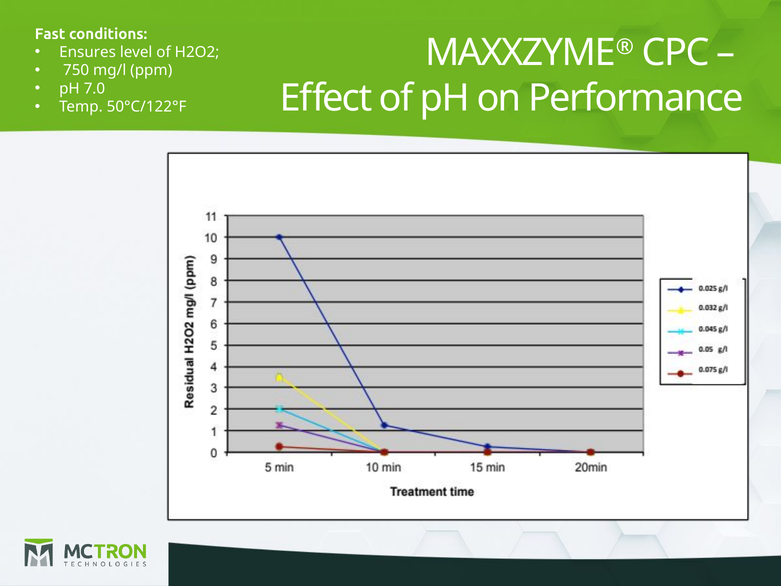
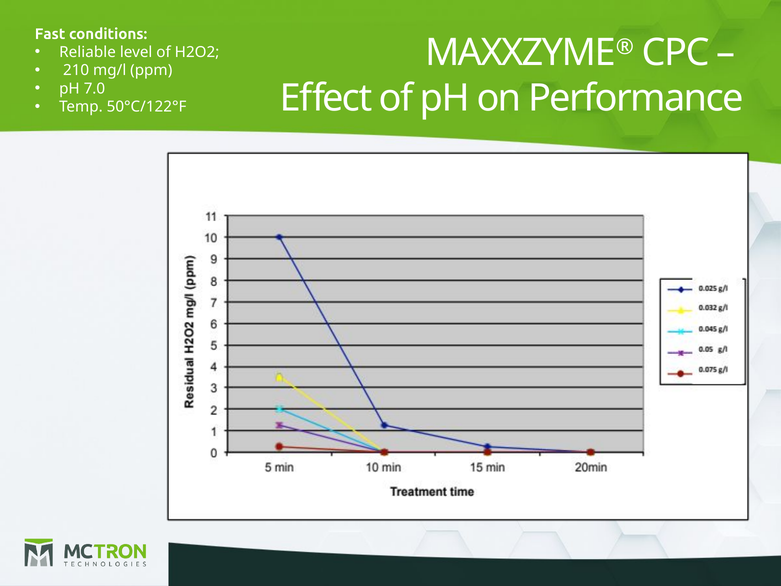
Ensures: Ensures -> Reliable (88, 52)
750: 750 -> 210 (76, 70)
